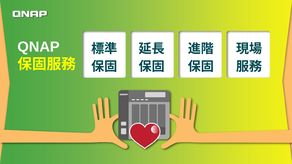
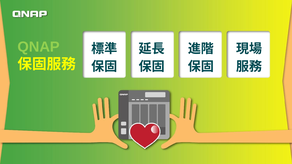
QNAP colour: white -> light green (39, 47)
